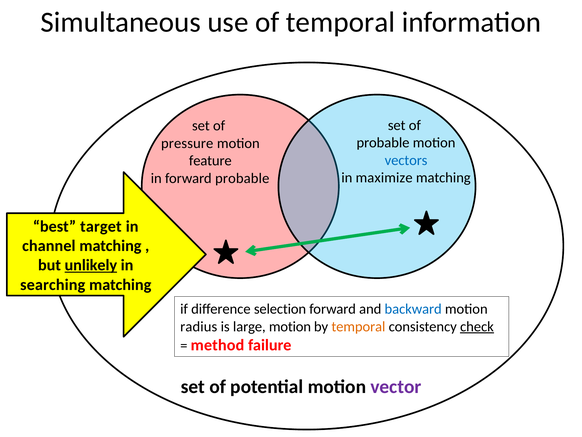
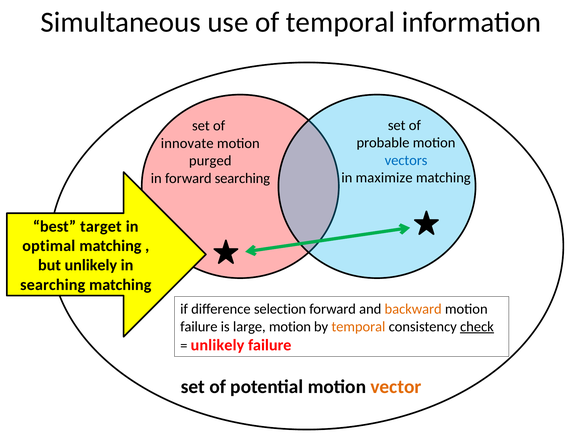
pressure: pressure -> innovate (187, 143)
feature: feature -> purged (210, 161)
probable: probable -> searching (242, 178)
channel: channel -> optimal (49, 246)
unlikely underline: present -> none (91, 265)
backward colour: blue -> orange (413, 309)
radius: radius -> failure (199, 326)
method: method -> unlikely (217, 345)
vector colour: purple -> orange (396, 386)
